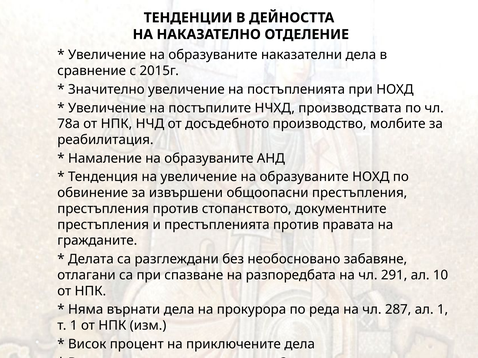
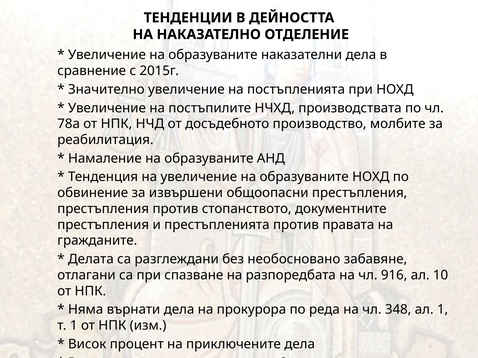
291: 291 -> 916 (394, 275)
287: 287 -> 348 (398, 310)
